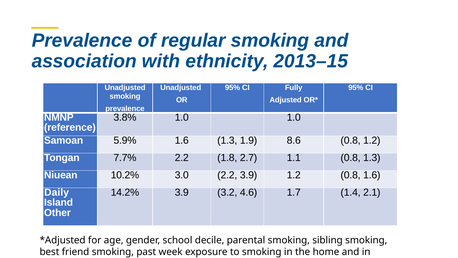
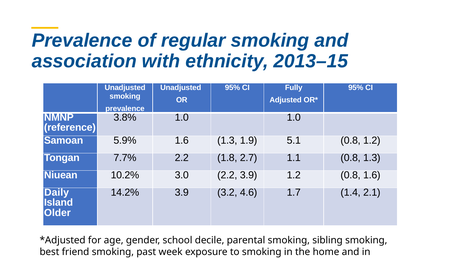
8.6: 8.6 -> 5.1 (294, 140)
Other: Other -> Older (57, 213)
